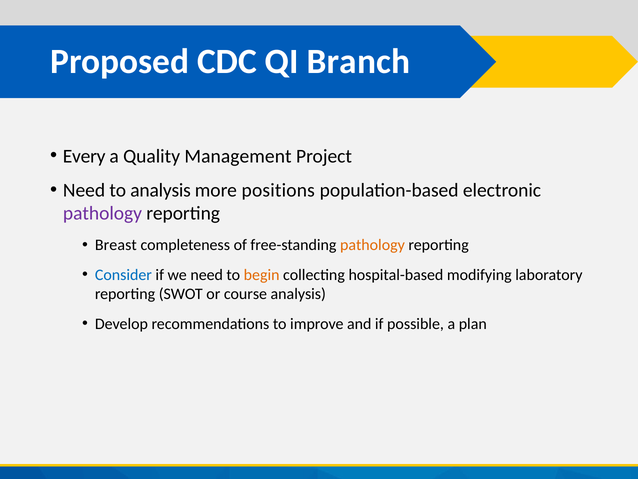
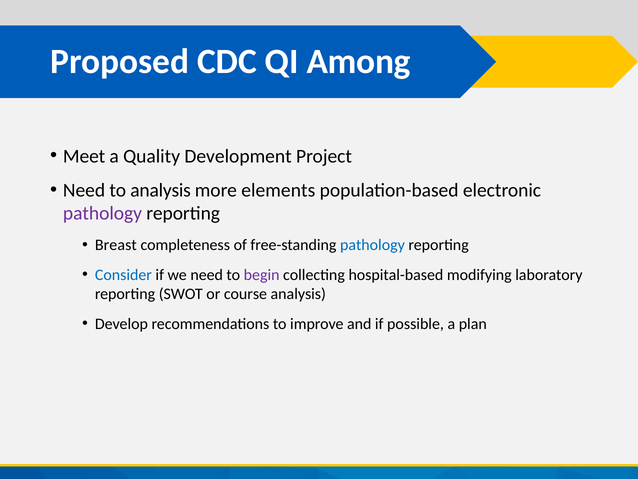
Branch: Branch -> Among (359, 61)
Every: Every -> Meet (84, 156)
Management: Management -> Development (238, 156)
positions: positions -> elements (278, 190)
pathology colour: orange -> blue (372, 245)
begin colour: orange -> purple (262, 275)
